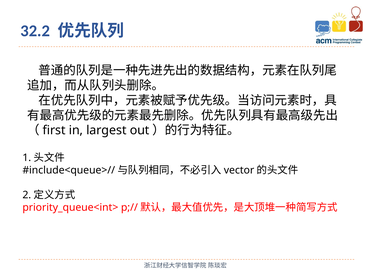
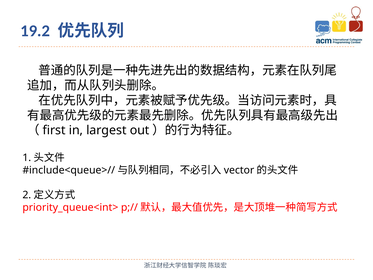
32.2: 32.2 -> 19.2 (35, 31)
